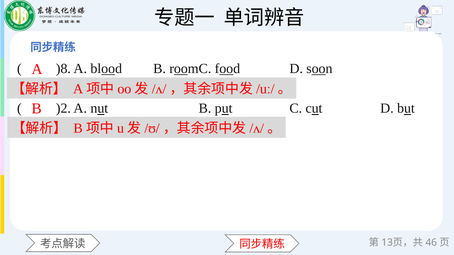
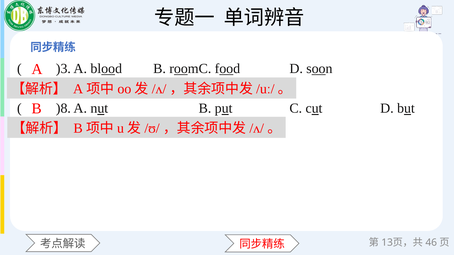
)8: )8 -> )3 (63, 69)
)2: )2 -> )8 (63, 109)
